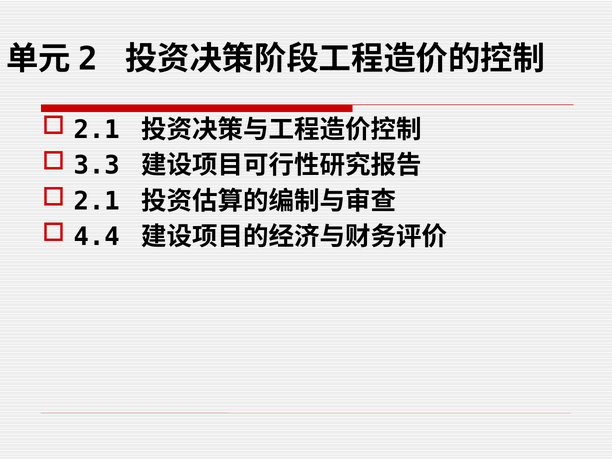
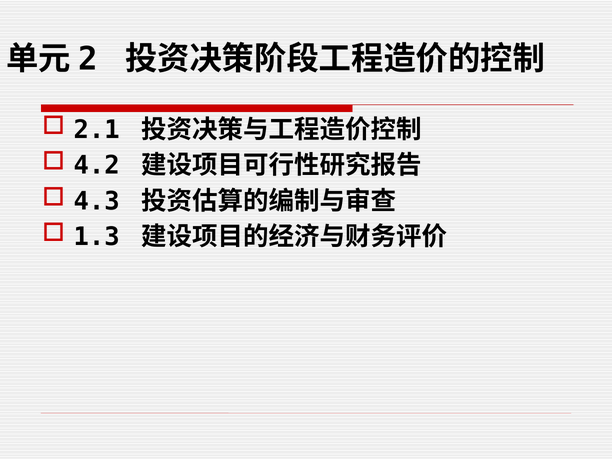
3.3: 3.3 -> 4.2 (97, 166)
2.1: 2.1 -> 4.3 (97, 201)
4.4: 4.4 -> 1.3 (97, 237)
